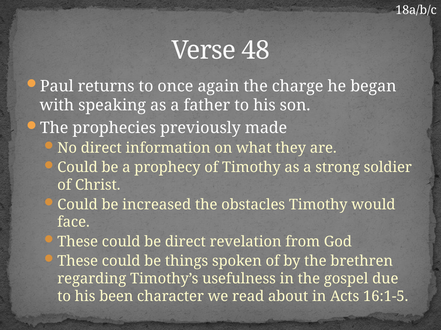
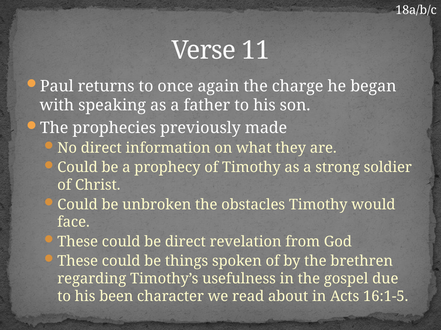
48: 48 -> 11 (256, 50)
increased: increased -> unbroken (157, 205)
